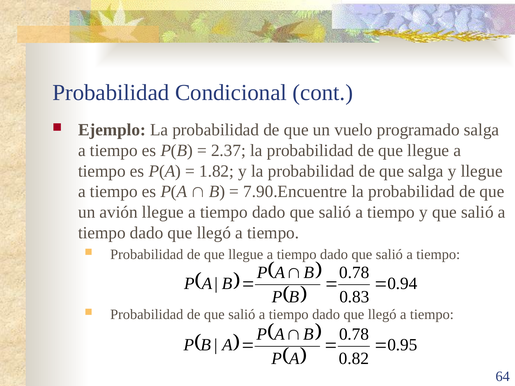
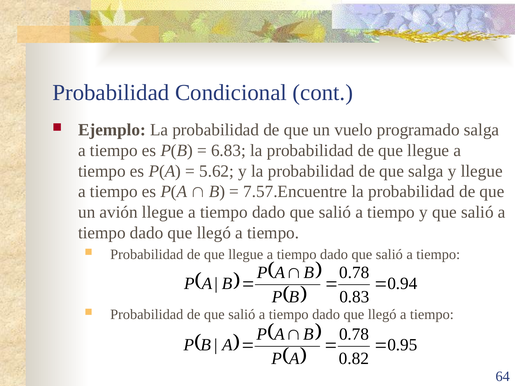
2.37: 2.37 -> 6.83 (228, 151)
1.82: 1.82 -> 5.62 (217, 171)
7.90.Encuentre: 7.90.Encuentre -> 7.57.Encuentre (295, 192)
